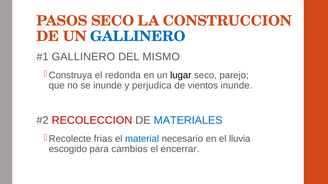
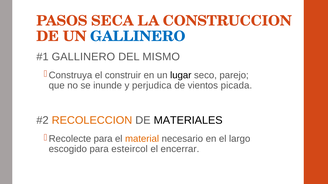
PASOS SECO: SECO -> SECA (113, 21)
redonda: redonda -> construir (123, 75)
vientos inunde: inunde -> picada (236, 86)
RECOLECCION colour: red -> orange (92, 121)
MATERIALES colour: blue -> black (188, 121)
frias: frias -> para (103, 139)
material colour: blue -> orange (142, 139)
lluvia: lluvia -> largo (240, 139)
cambios: cambios -> esteircol (130, 149)
